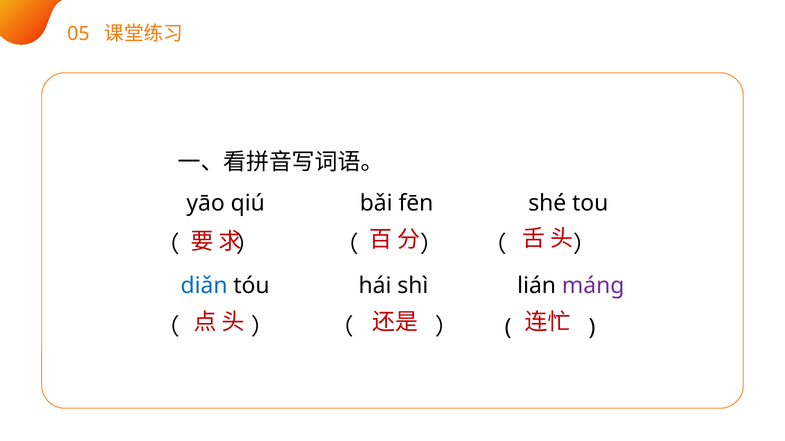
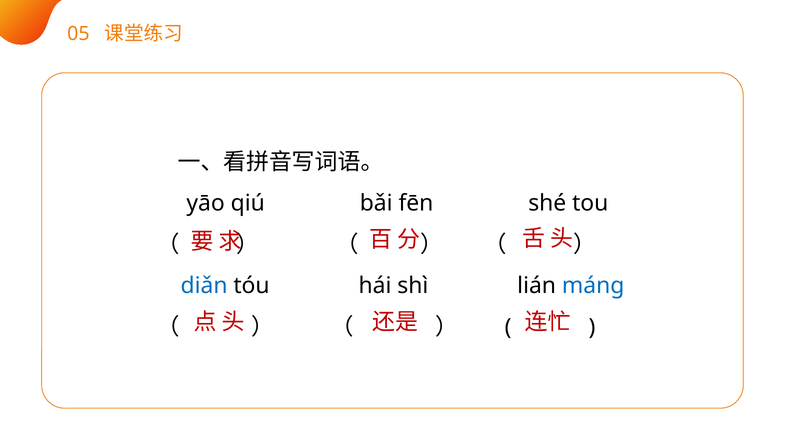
máng colour: purple -> blue (593, 286)
